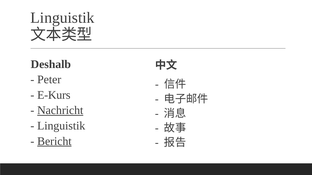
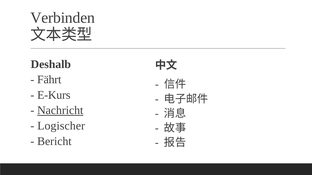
Linguistik: Linguistik -> Verbinden (63, 18)
Peter: Peter -> Fährt (49, 80)
Linguistik: Linguistik -> Logischer (61, 126)
Bericht underline: present -> none (54, 142)
